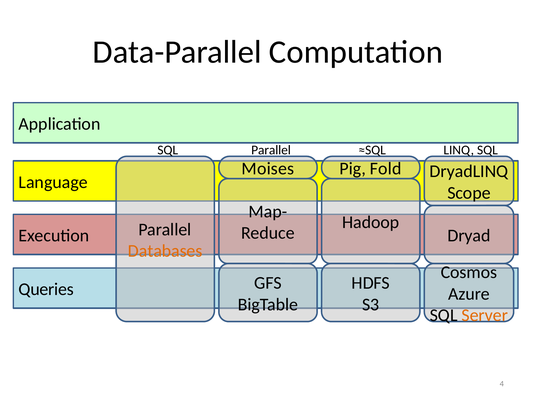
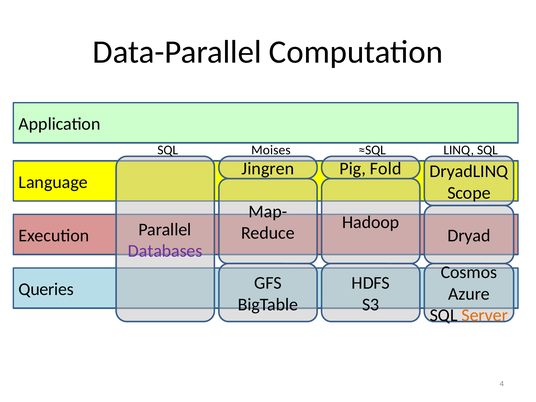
Parallel: Parallel -> Moises (271, 150)
Moises: Moises -> Jingren (268, 169)
Databases colour: orange -> purple (165, 251)
